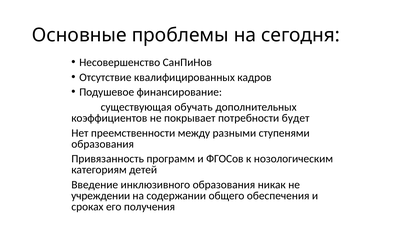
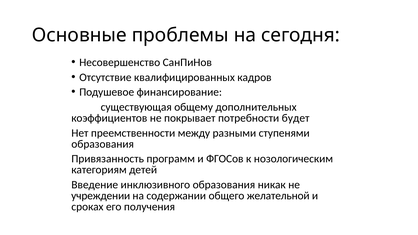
обучать: обучать -> общему (194, 107)
обеспечения: обеспечения -> желательной (278, 196)
